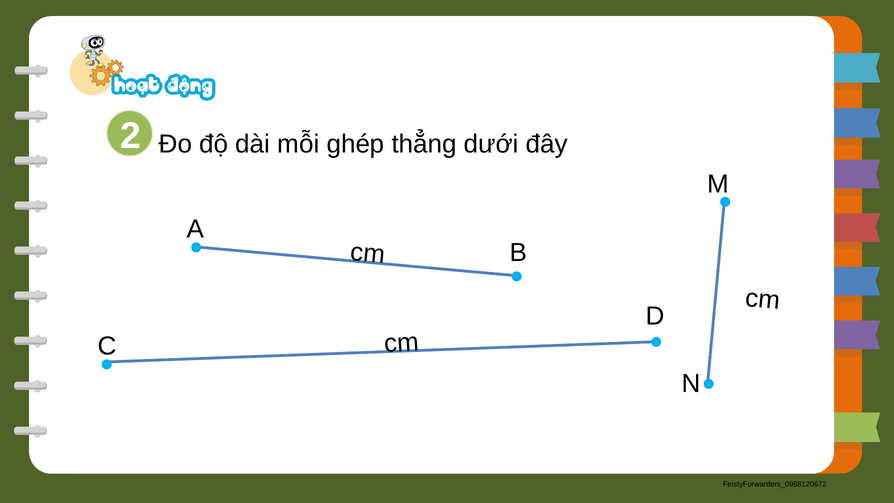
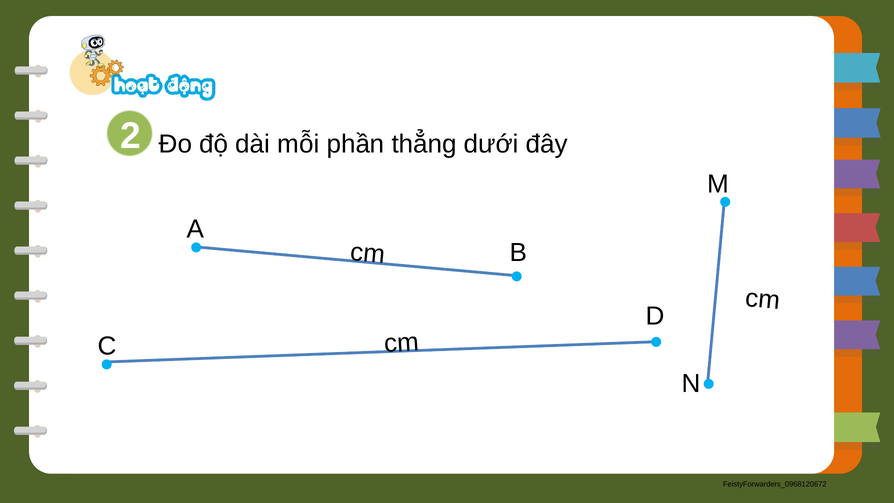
ghép: ghép -> phần (356, 144)
